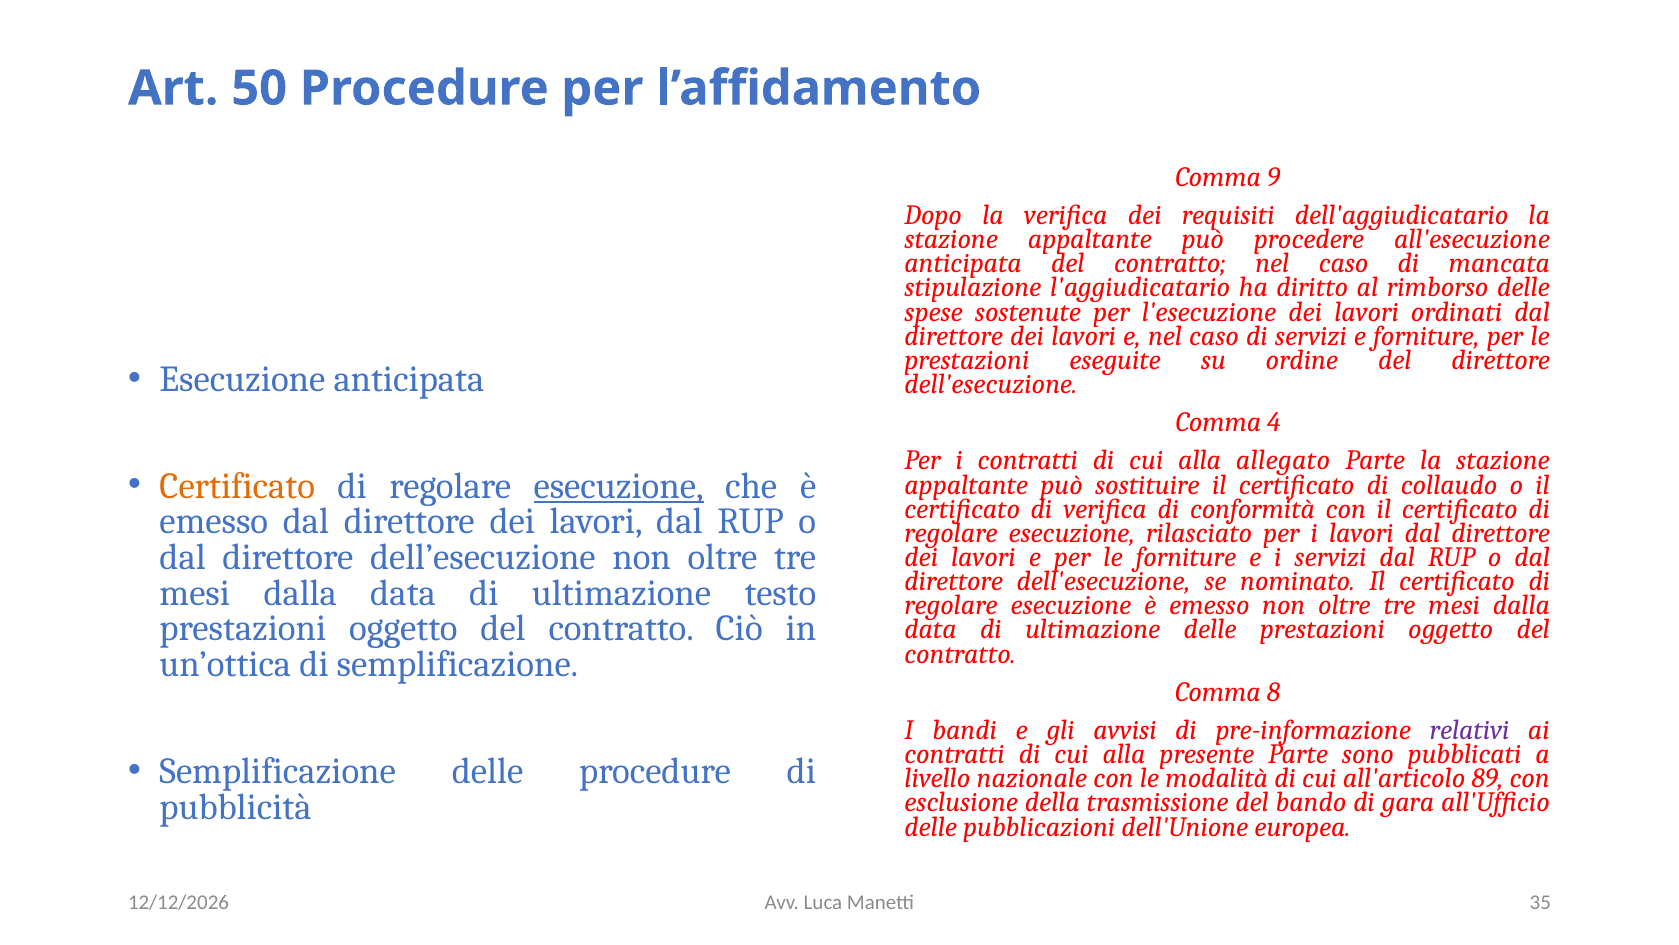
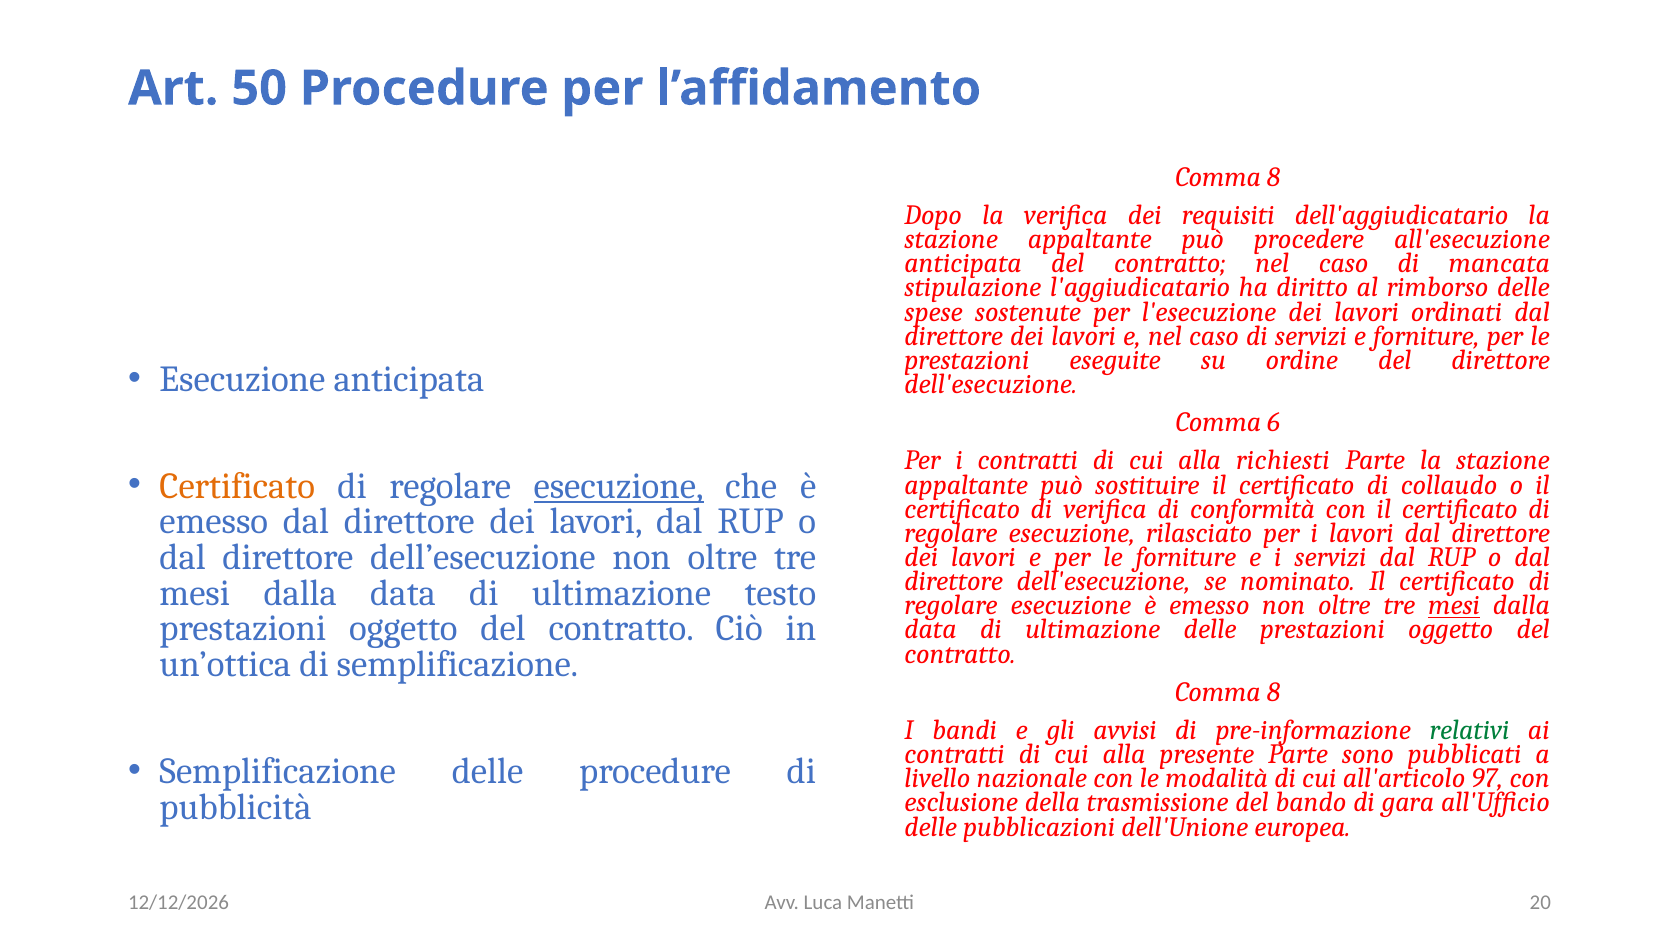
9: 9 -> 8 (1274, 177)
4: 4 -> 6 (1274, 422)
allegato: allegato -> richiesti (1283, 460)
mesi underline: none -> present (1454, 605)
relativi colour: purple -> green (1470, 730)
89: 89 -> 97 (1487, 778)
35: 35 -> 20 (1540, 902)
